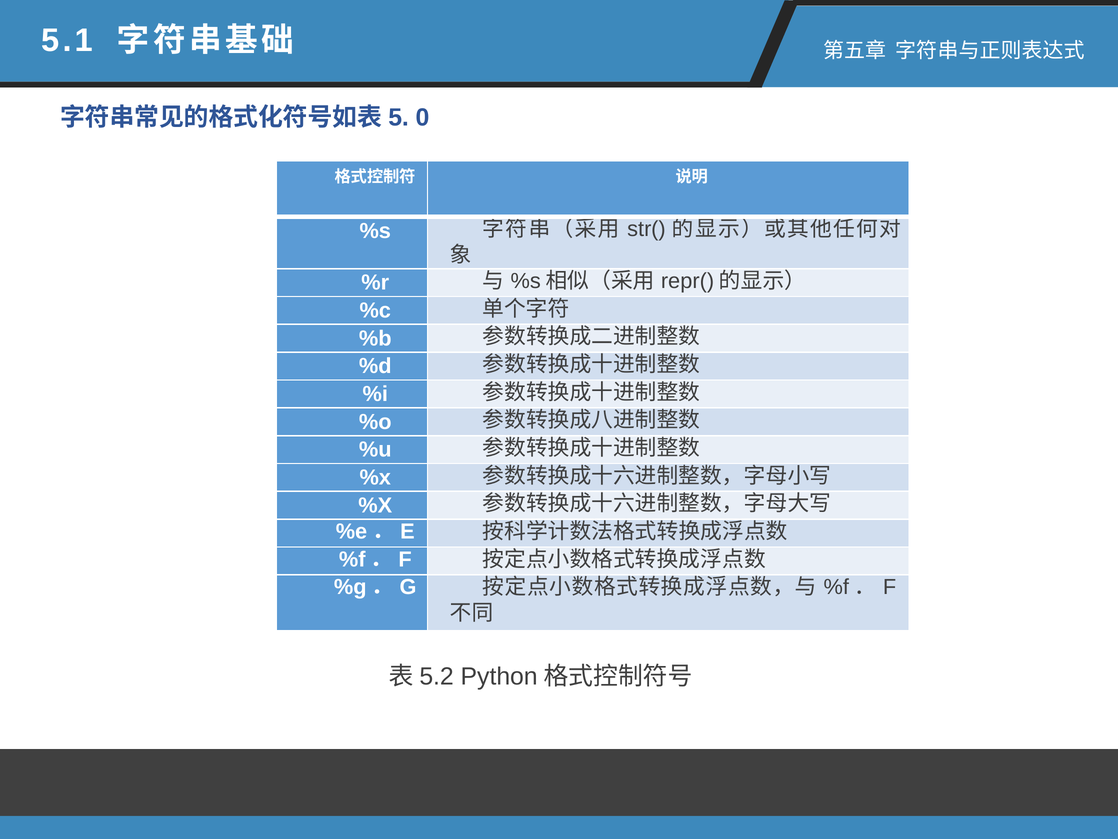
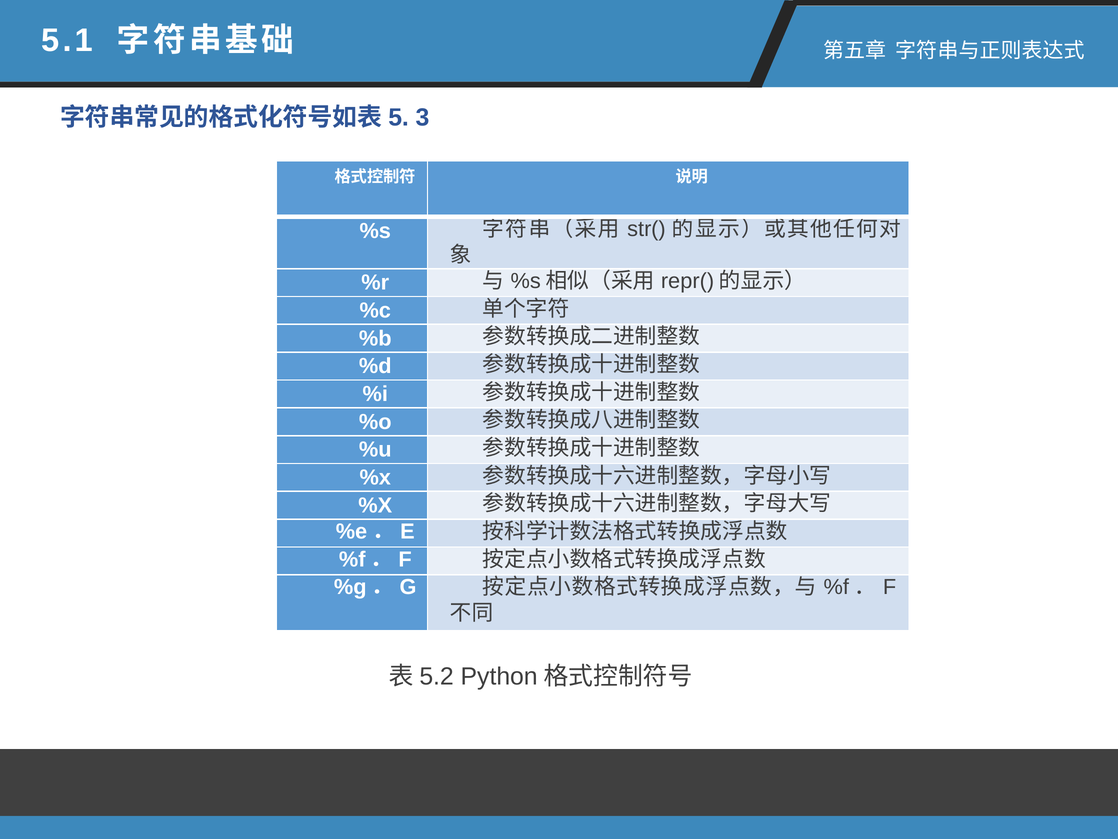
0: 0 -> 3 (423, 118)
